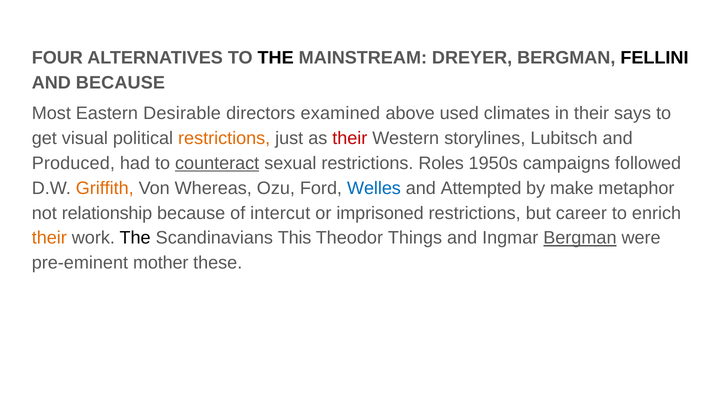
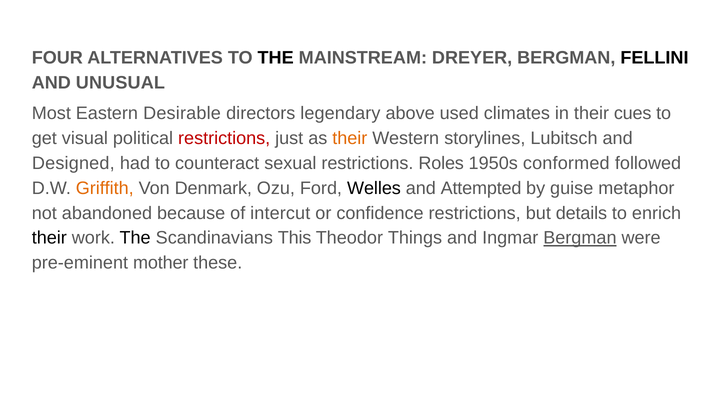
AND BECAUSE: BECAUSE -> UNUSUAL (120, 83)
examined: examined -> legendary (340, 114)
says: says -> cues (633, 114)
restrictions colour: orange -> red (224, 138)
their colour: red -> orange (350, 138)
Produced: Produced -> Designed (73, 163)
counteract underline: present -> none (217, 163)
campaigns: campaigns -> conformed (566, 163)
Whereas: Whereas -> Denmark (213, 188)
Welles colour: blue -> black (374, 188)
make: make -> guise (572, 188)
relationship: relationship -> abandoned (107, 213)
imprisoned: imprisoned -> confidence (380, 213)
career: career -> details (581, 213)
their colour: orange -> black (49, 238)
